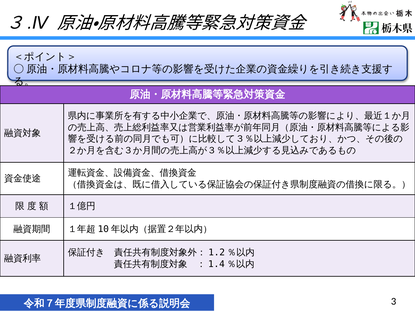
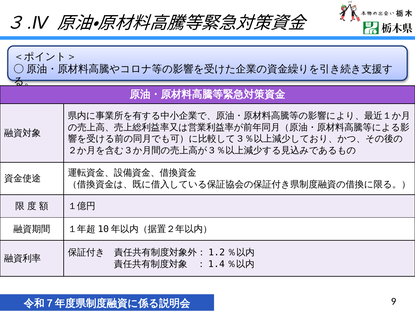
3: 3 -> 9 (394, 302)
